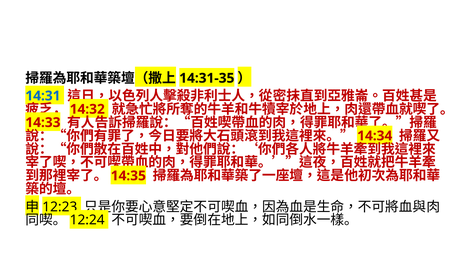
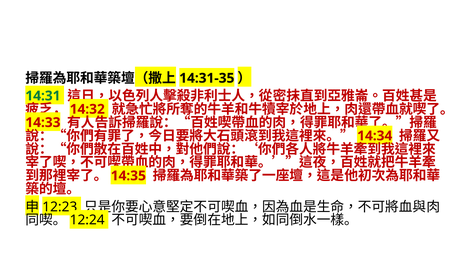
14:31 colour: blue -> green (43, 96)
